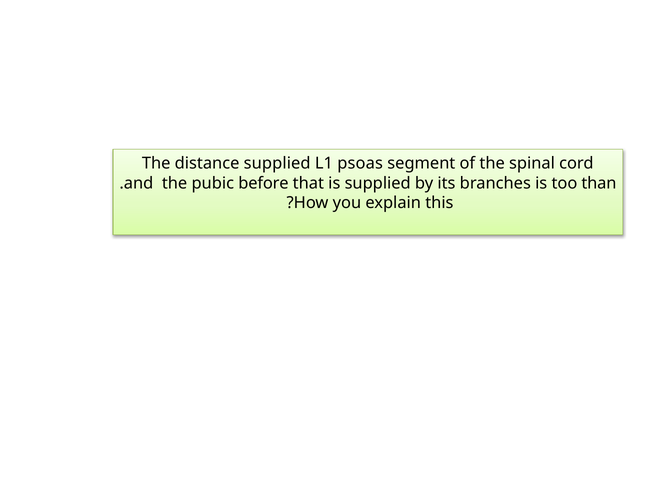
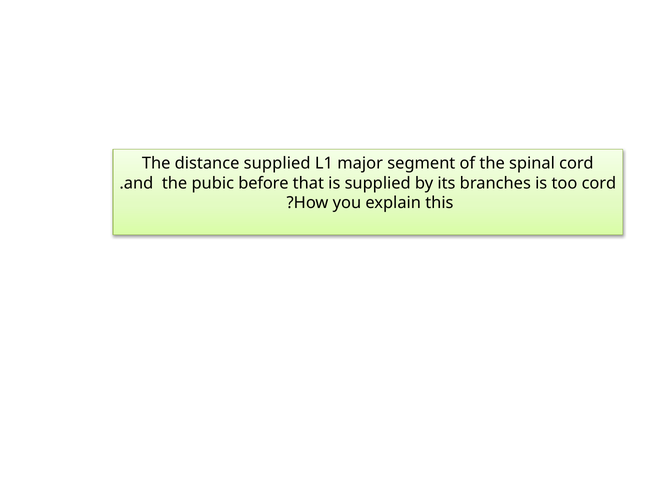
psoas: psoas -> major (360, 163)
too than: than -> cord (599, 183)
